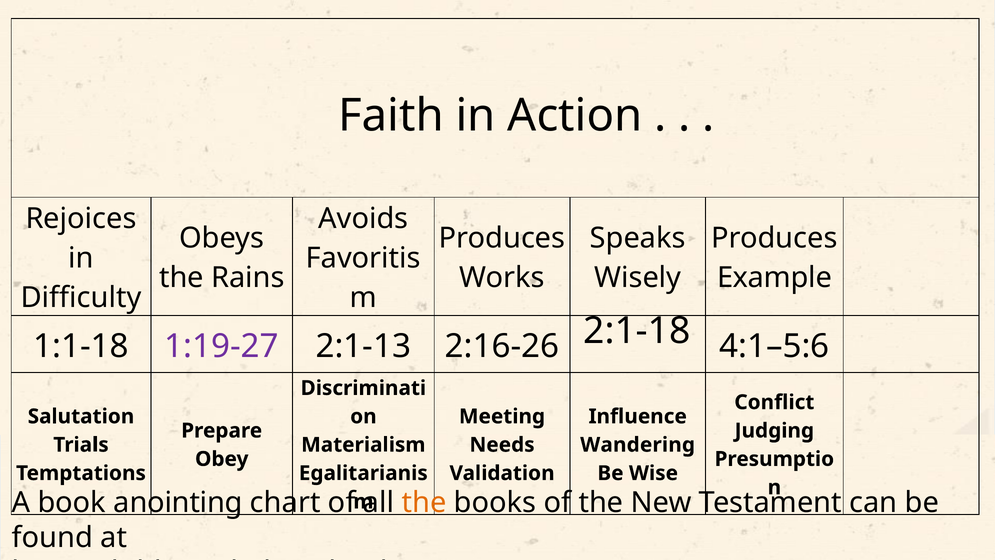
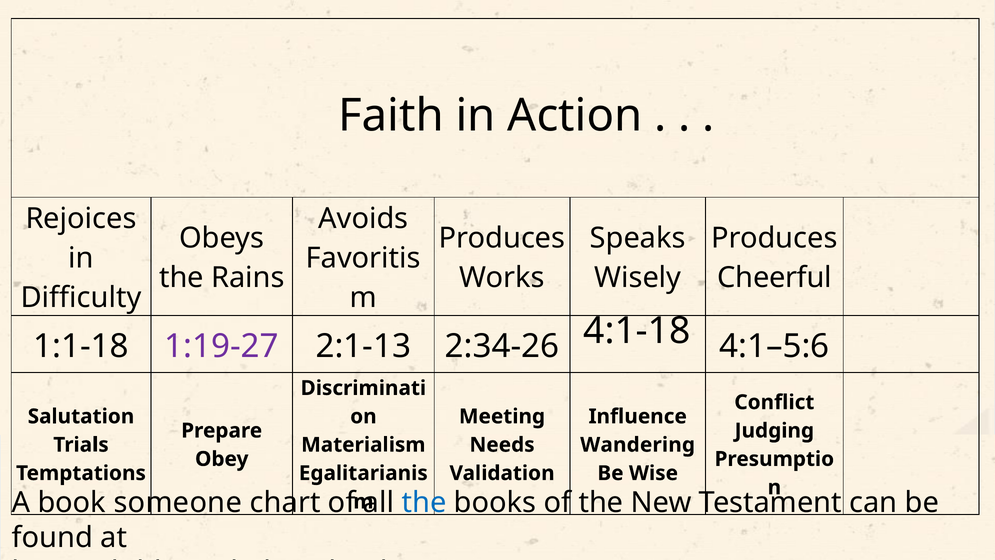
Example: Example -> Cheerful (775, 278)
2:1-18: 2:1-18 -> 4:1-18 (637, 331)
2:16-26: 2:16-26 -> 2:34-26 (502, 346)
anointing: anointing -> someone (178, 502)
the colour: orange -> blue (424, 502)
